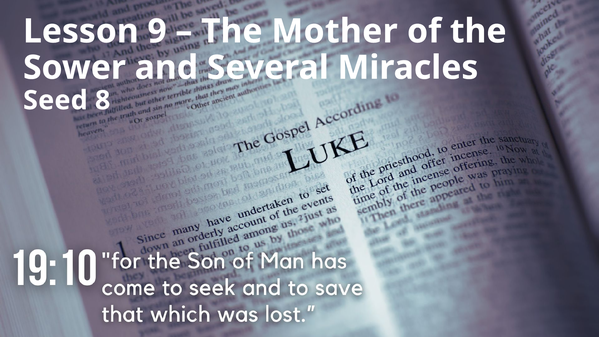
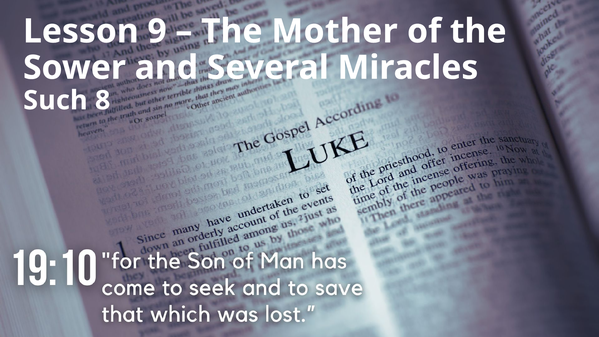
Seed: Seed -> Such (55, 100)
